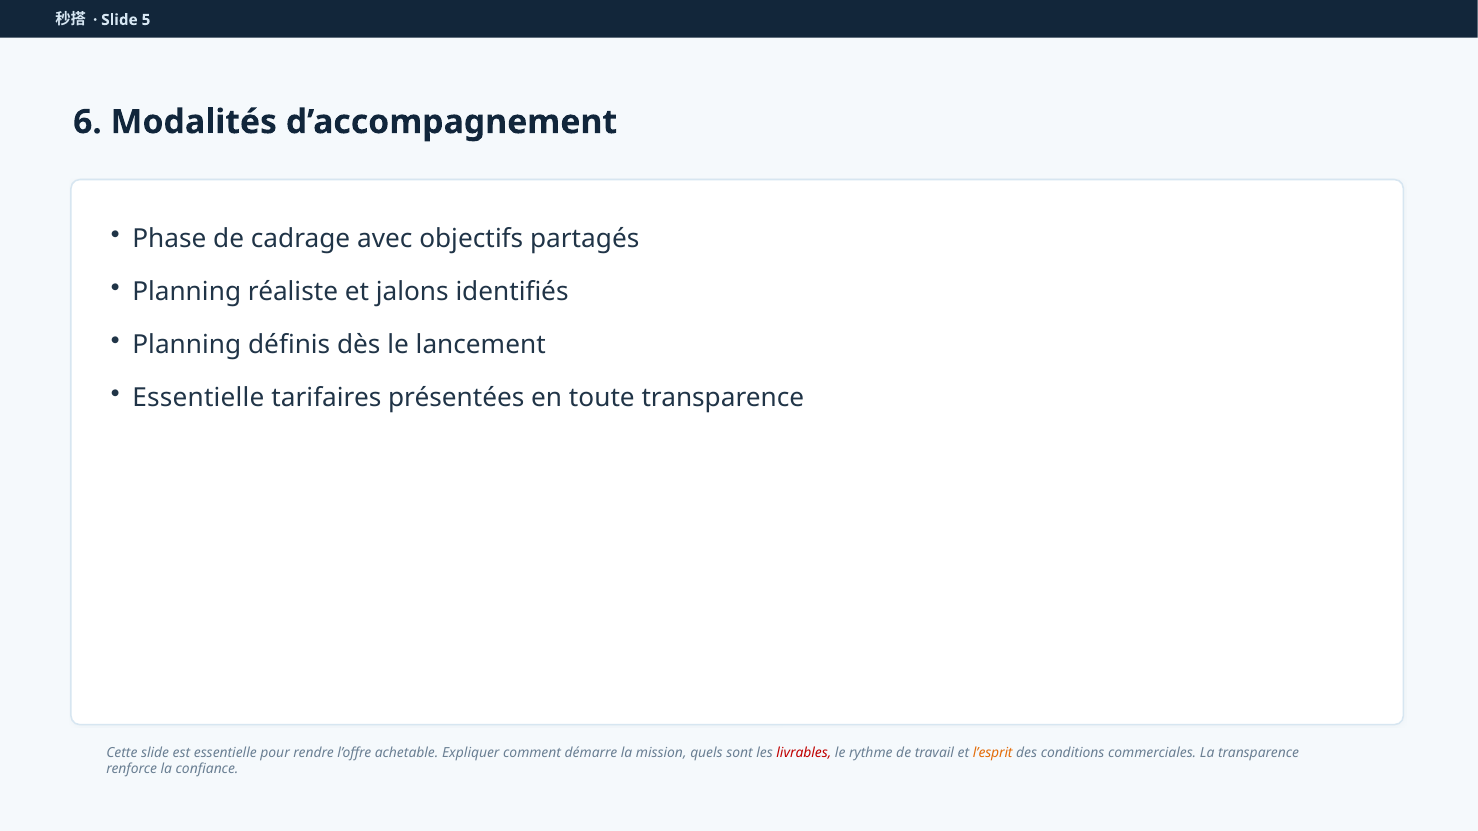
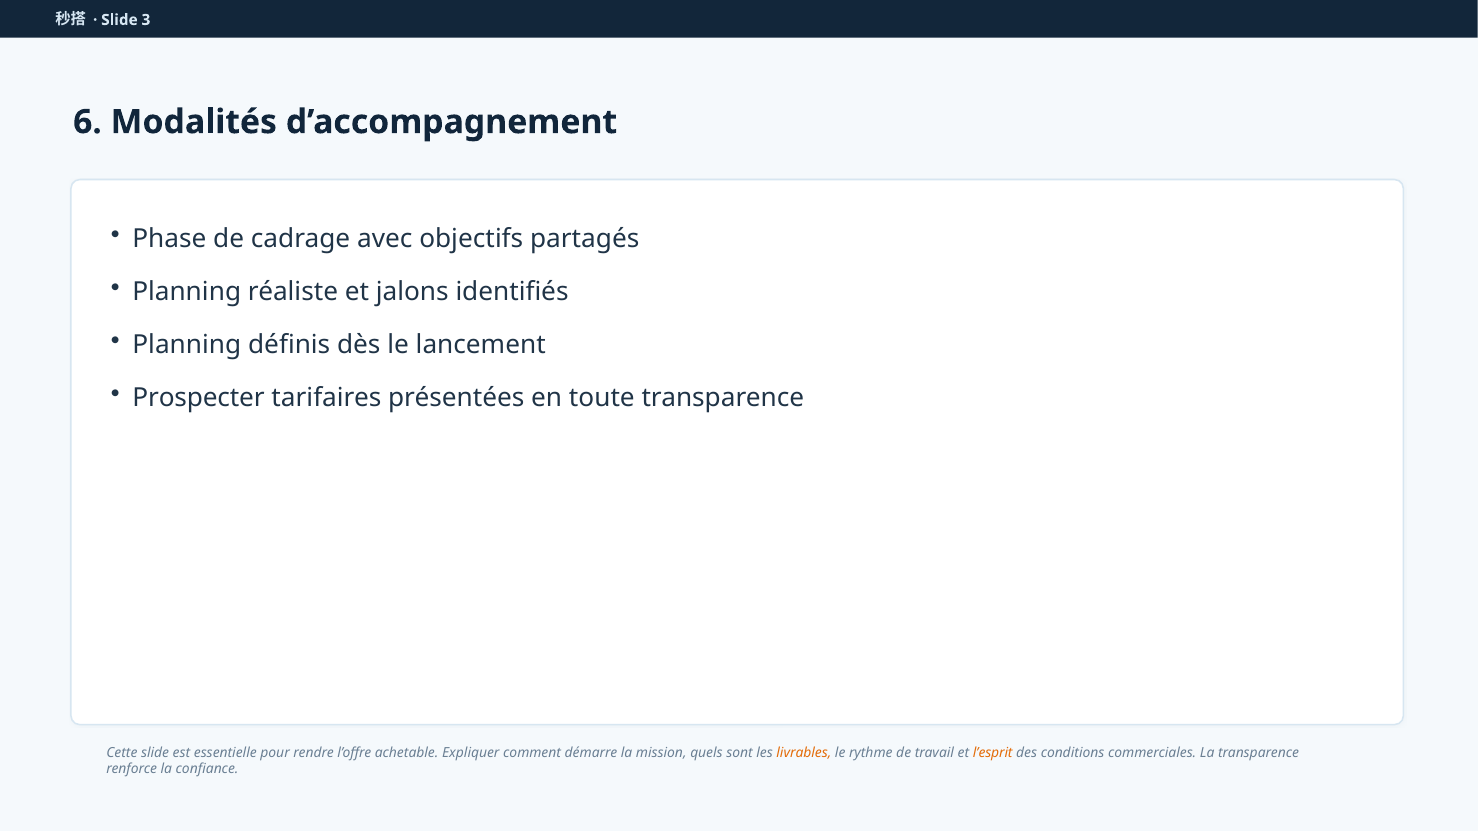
5: 5 -> 3 (146, 20)
Essentielle: Essentielle -> Prospecter (199, 398)
livrables colour: red -> orange (804, 753)
